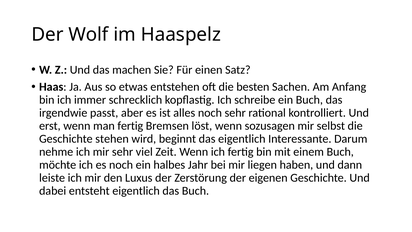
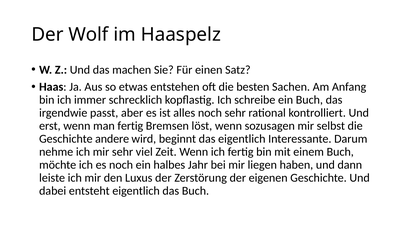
stehen: stehen -> andere (112, 139)
